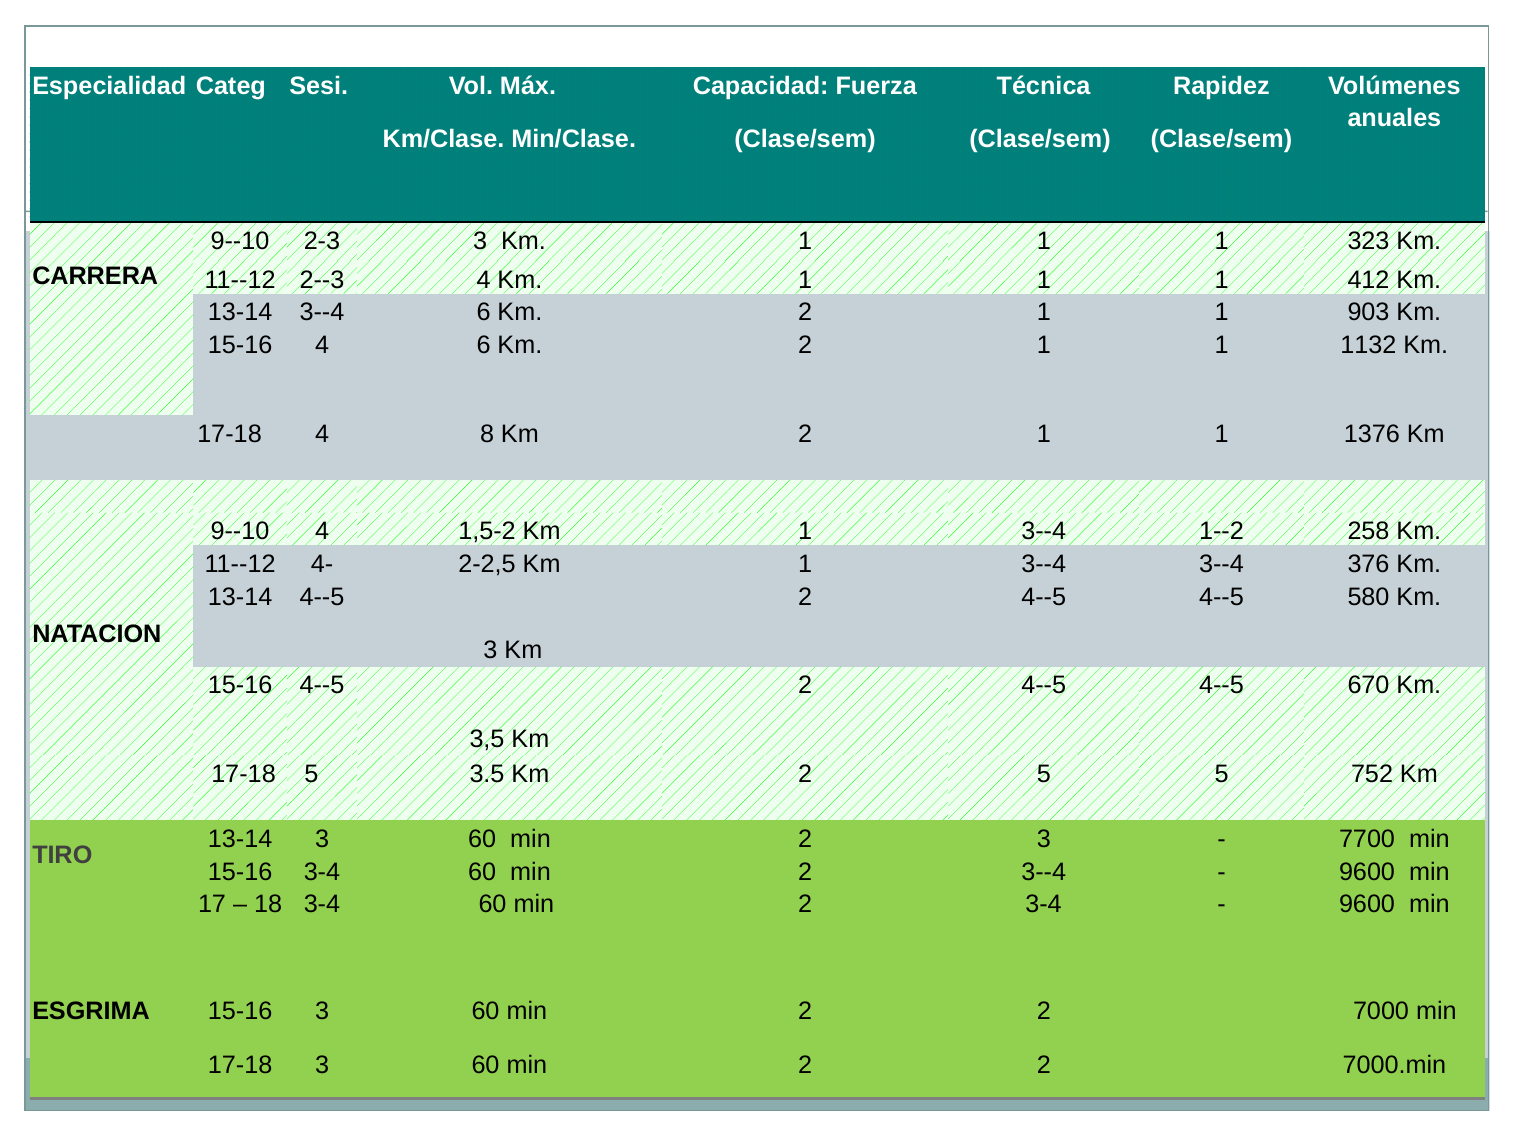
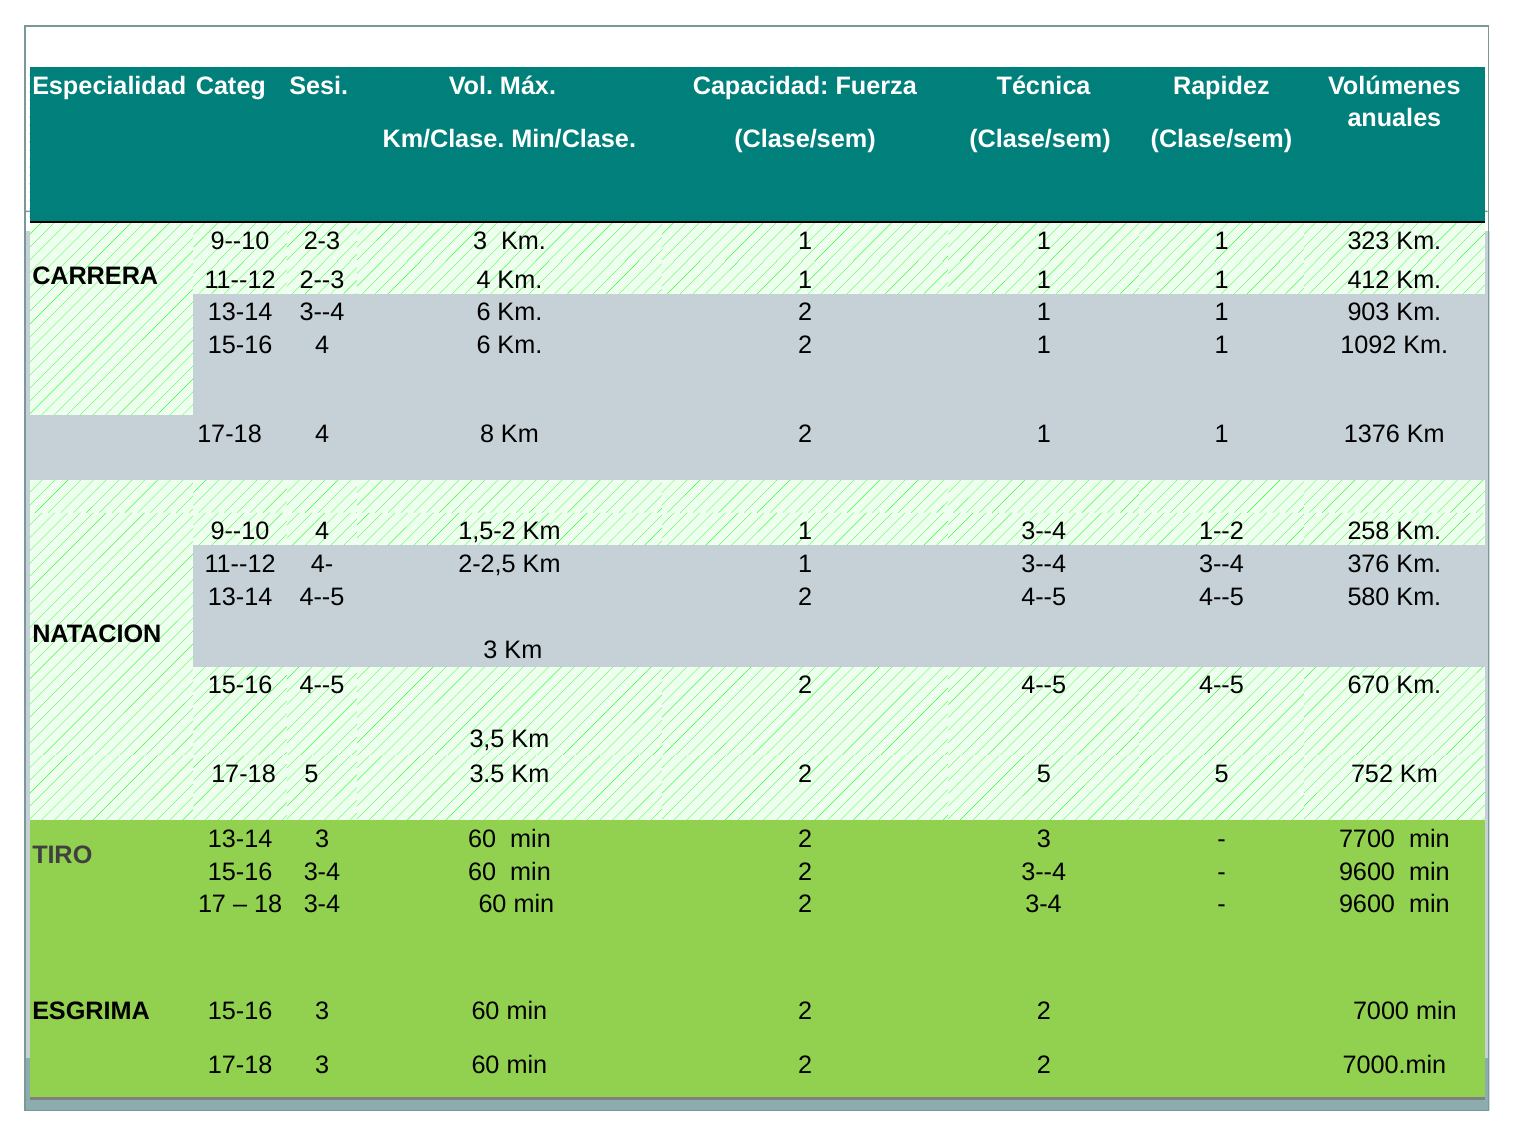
1132: 1132 -> 1092 (1368, 345)
